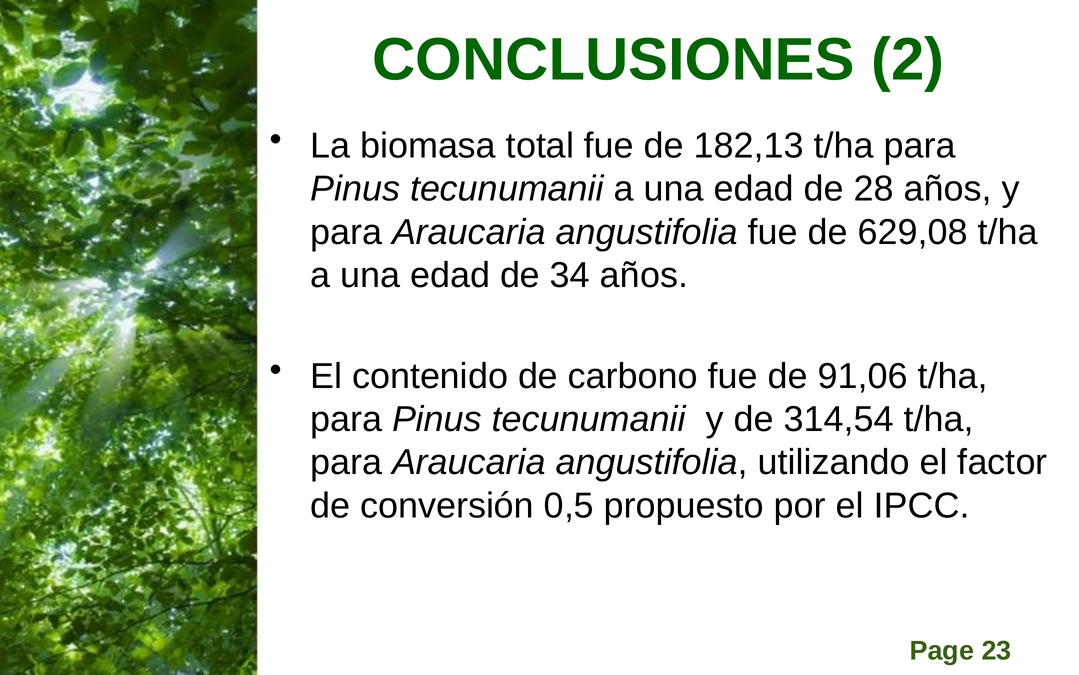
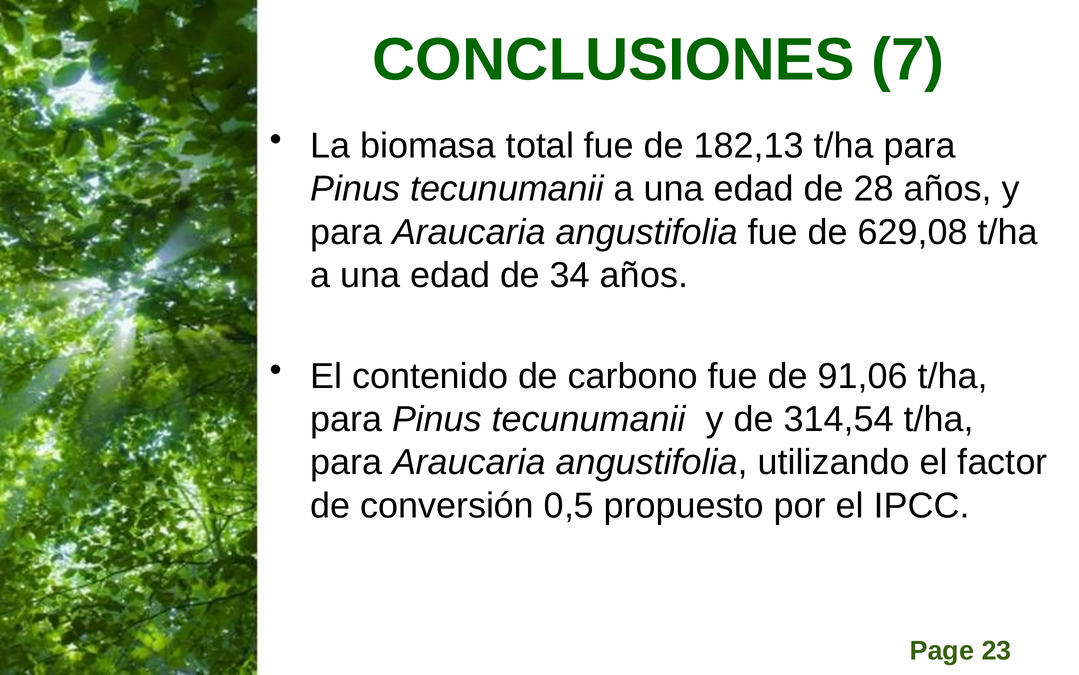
2: 2 -> 7 (908, 60)
